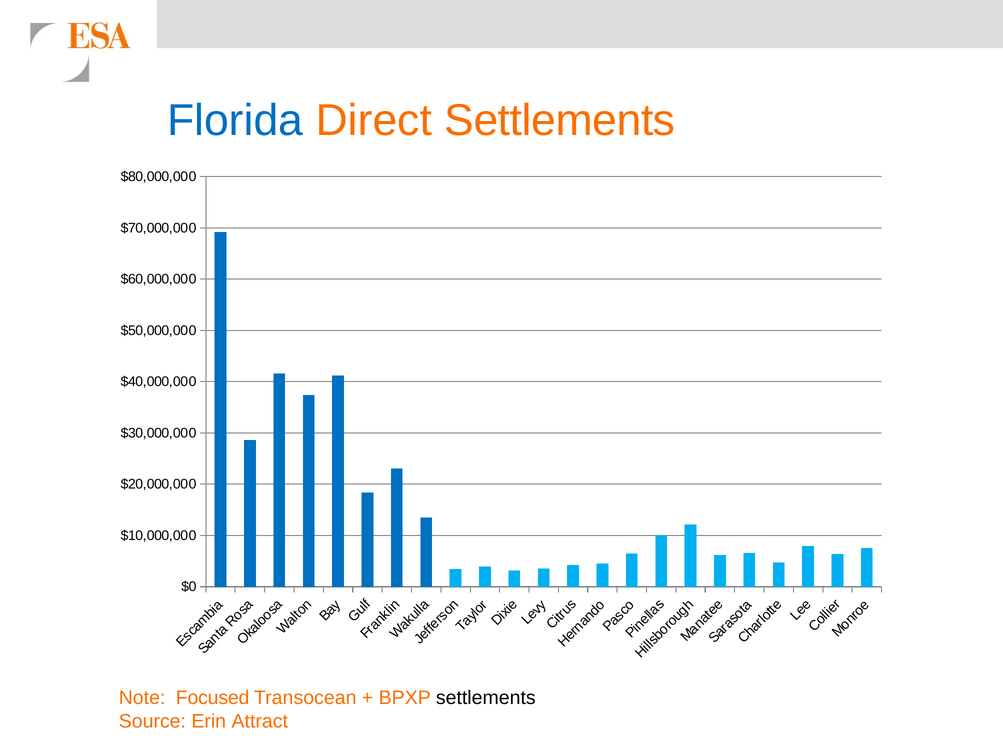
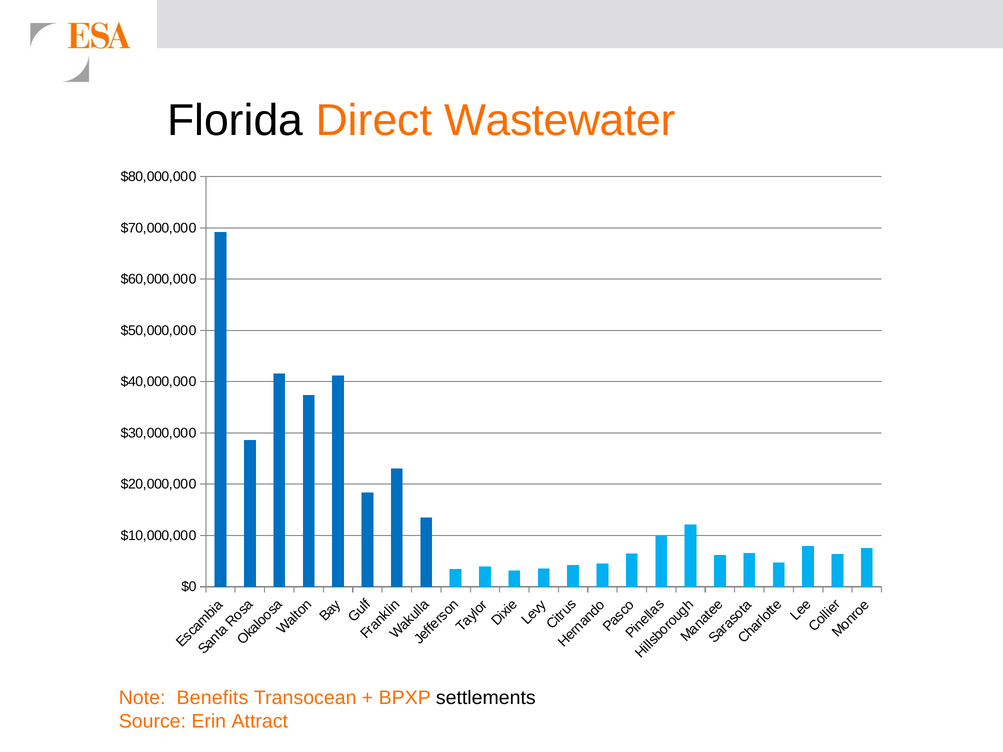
Florida colour: blue -> black (235, 121)
Direct Settlements: Settlements -> Wastewater (560, 121)
Focused: Focused -> Benefits (212, 698)
